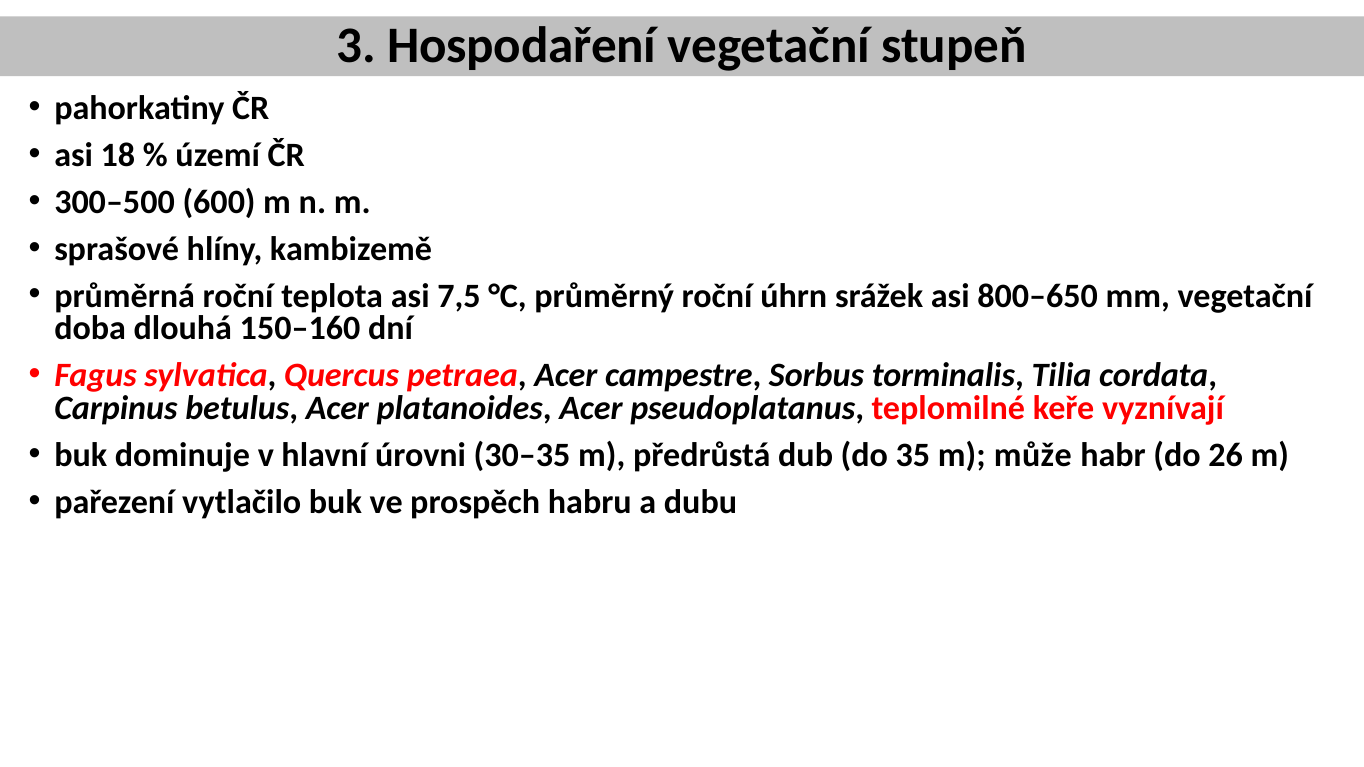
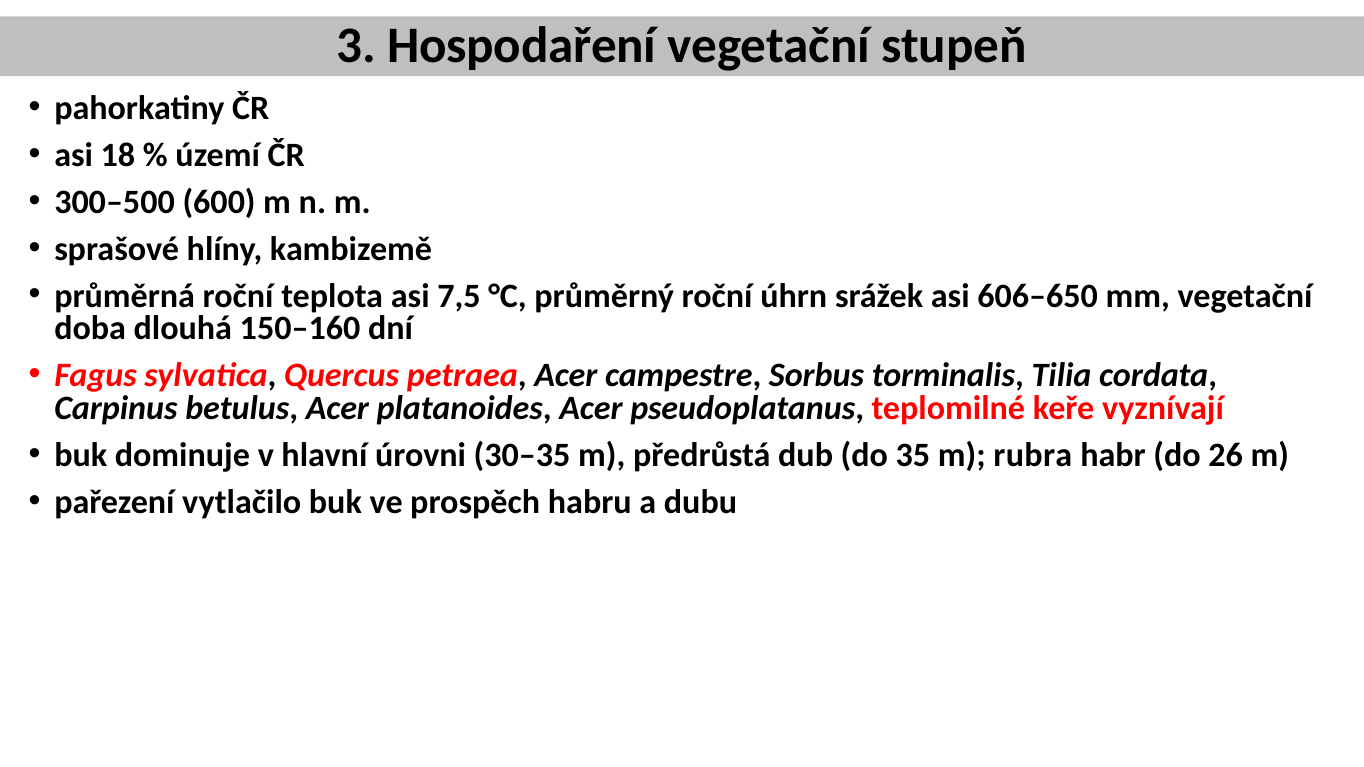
800–650: 800–650 -> 606–650 (1038, 296)
může: může -> rubra (1033, 455)
